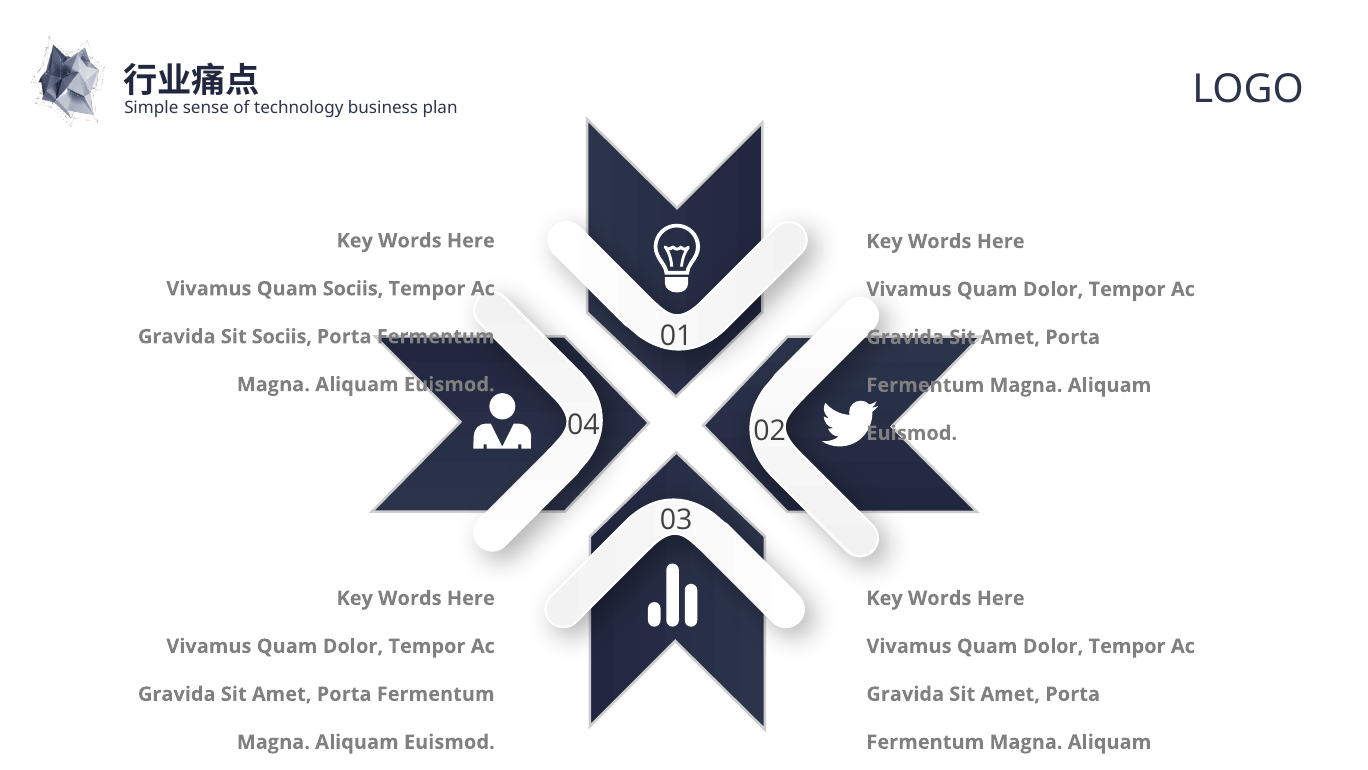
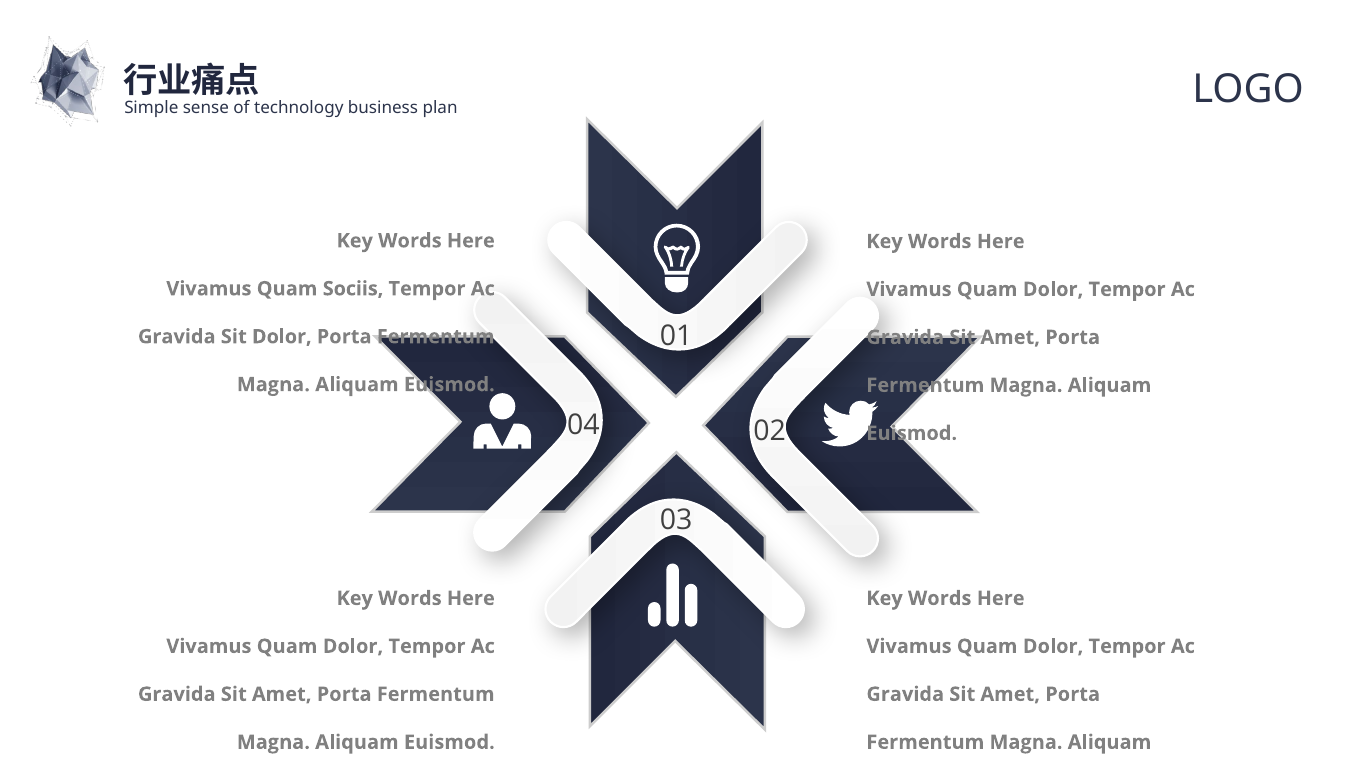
Sit Sociis: Sociis -> Dolor (282, 336)
